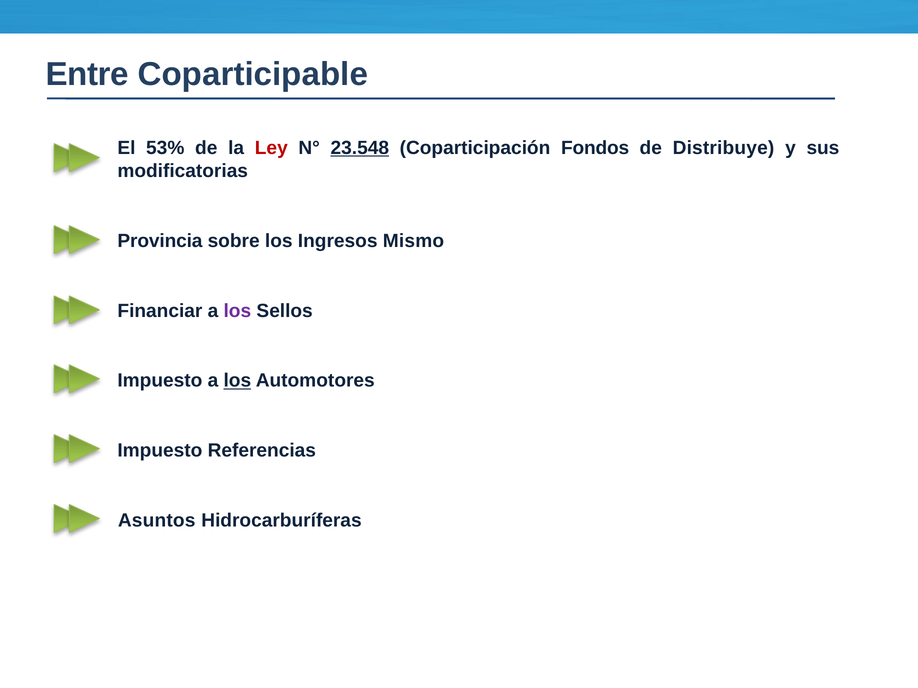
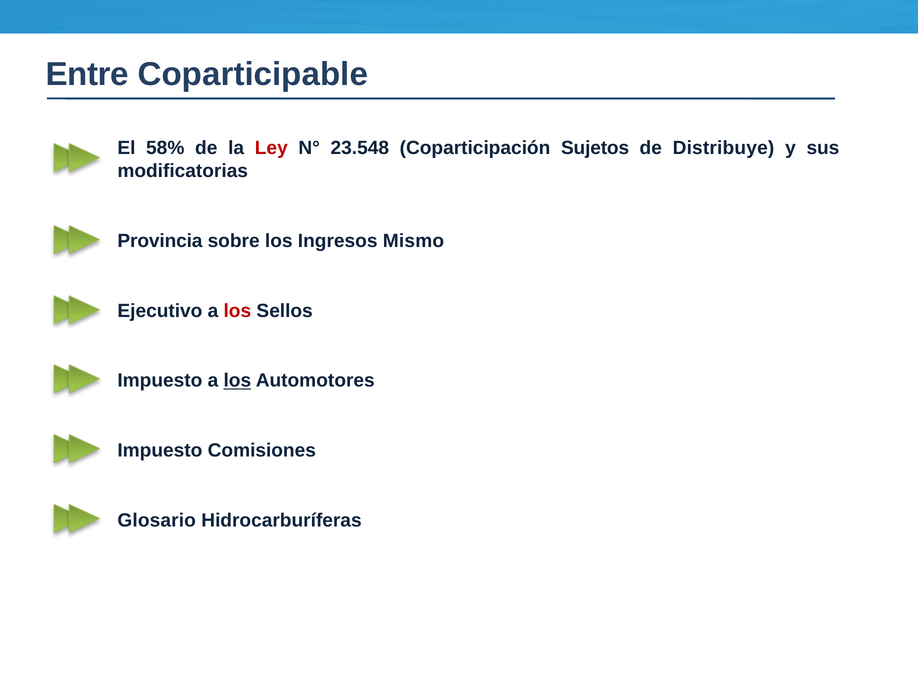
53%: 53% -> 58% (165, 148)
23.548 underline: present -> none (360, 148)
Fondos: Fondos -> Sujetos (595, 148)
Financiar: Financiar -> Ejecutivo (160, 311)
los colour: purple -> red (237, 311)
Referencias: Referencias -> Comisiones (262, 451)
Asuntos: Asuntos -> Glosario (157, 521)
